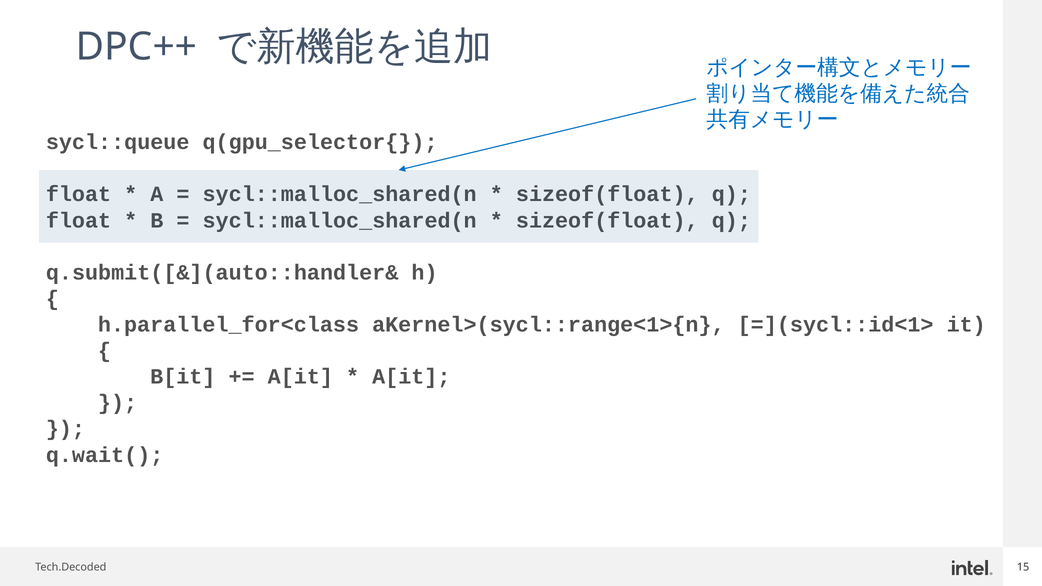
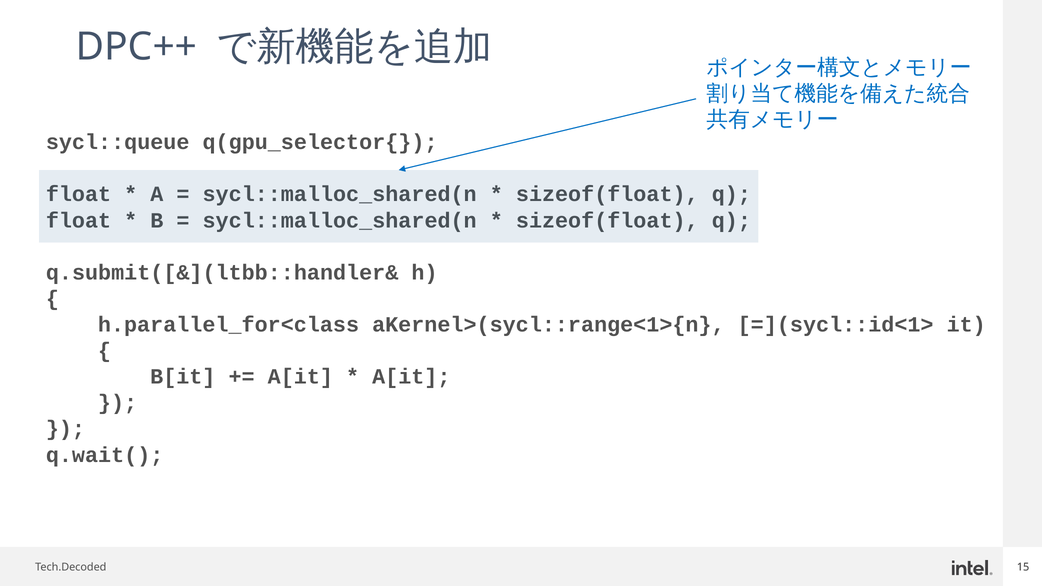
q.submit([&](auto::handler&: q.submit([&](auto::handler& -> q.submit([&](ltbb::handler& (222, 273)
